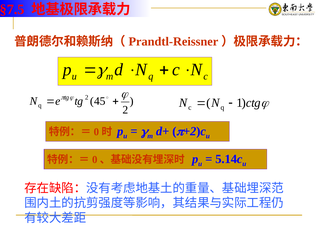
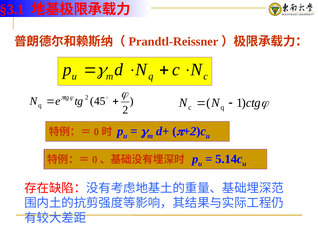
§7.5: §7.5 -> §3.1 (12, 10)
